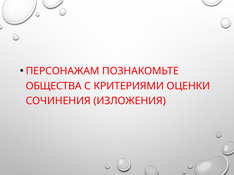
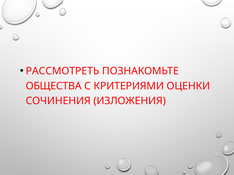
ПЕРСОНАЖАМ: ПЕРСОНАЖАМ -> РАССМОТРЕТЬ (63, 71)
